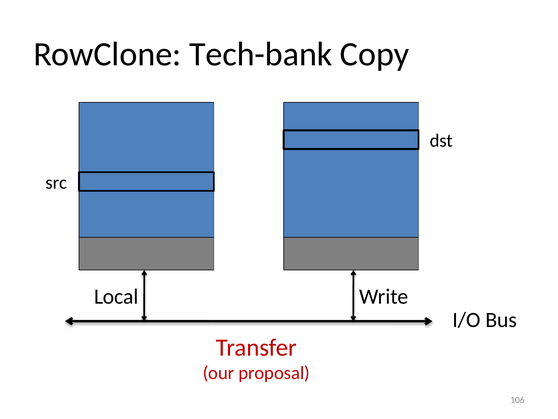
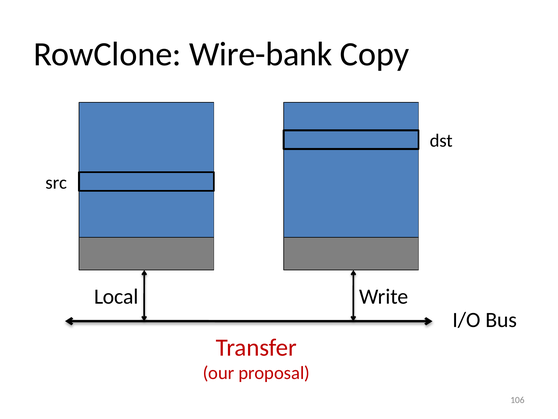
Tech-bank: Tech-bank -> Wire-bank (261, 54)
